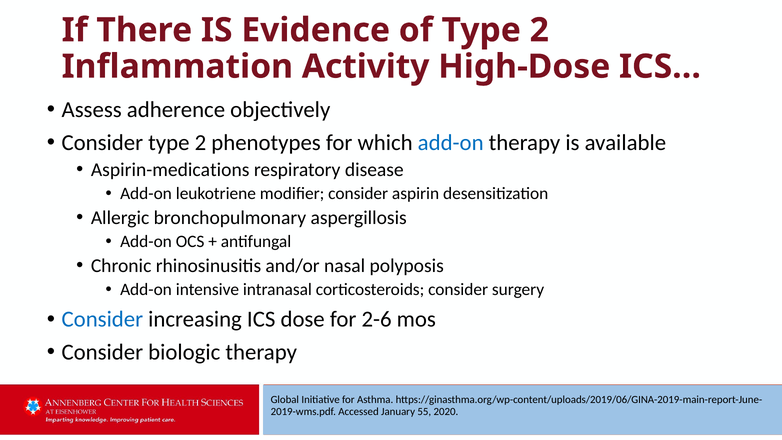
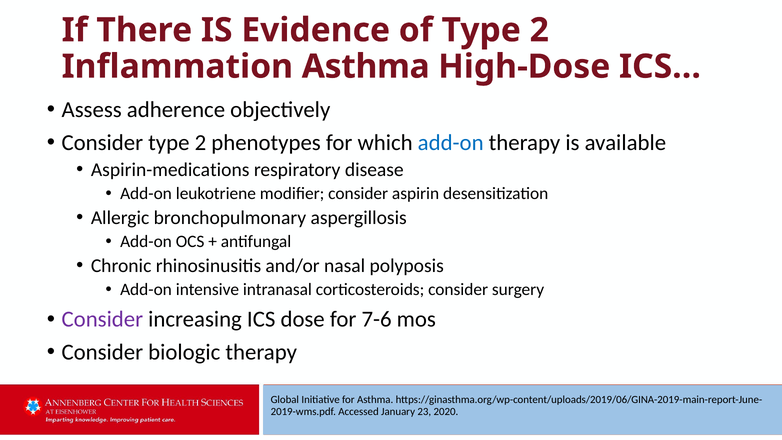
Inflammation Activity: Activity -> Asthma (366, 67)
Consider colour: blue -> purple (102, 319)
2-6: 2-6 -> 7-6 (377, 319)
55: 55 -> 23 (424, 412)
